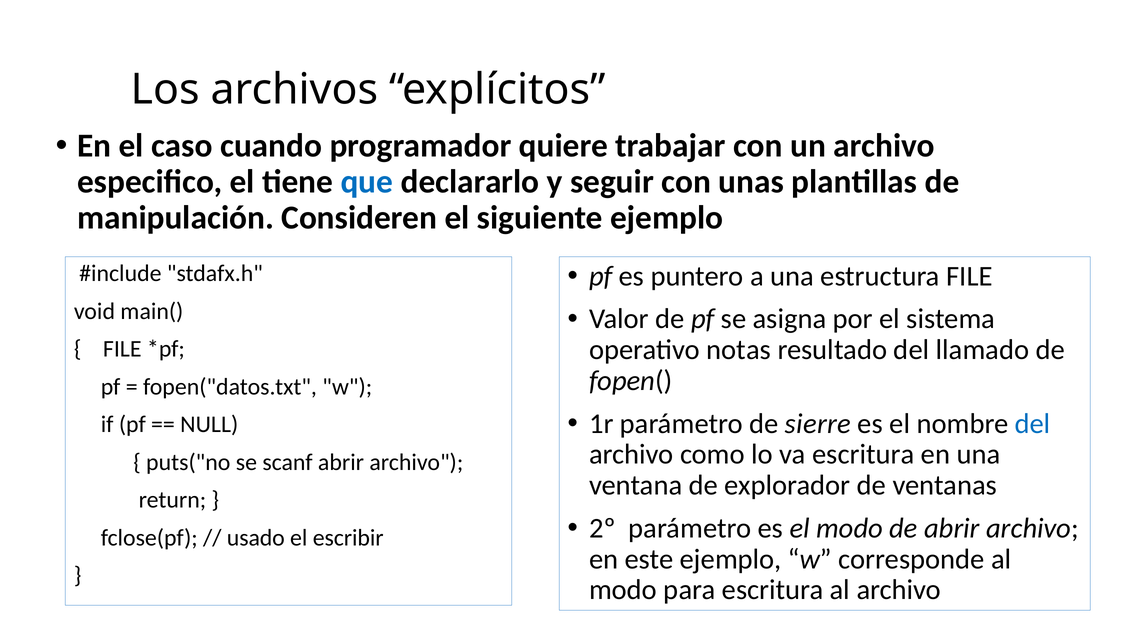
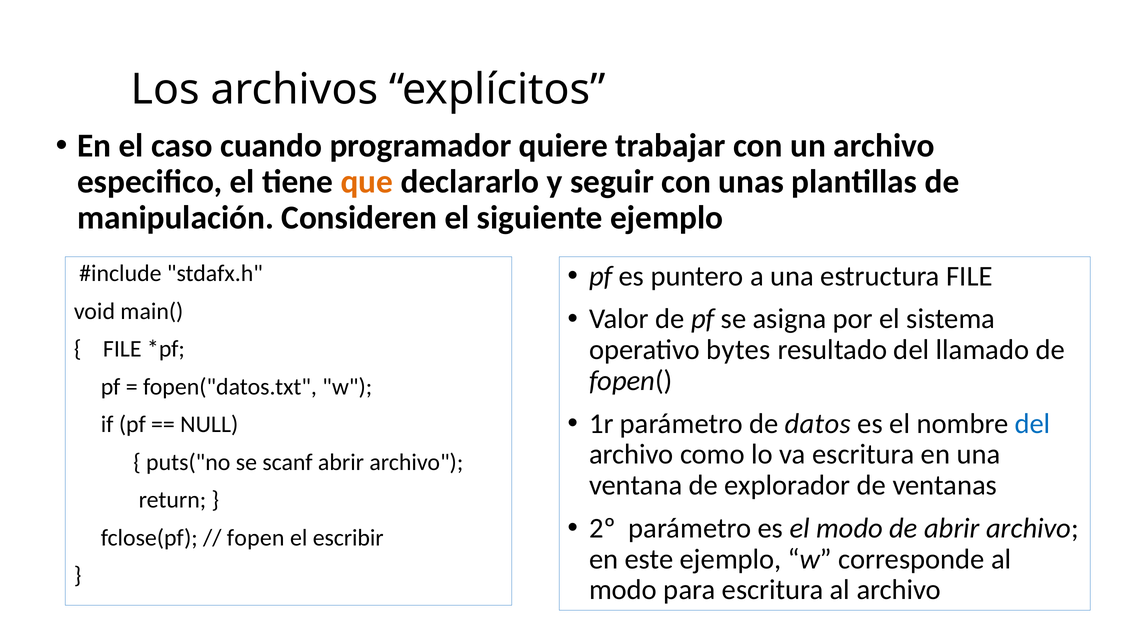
que colour: blue -> orange (367, 182)
notas: notas -> bytes (739, 350)
sierre: sierre -> datos (818, 423)
usado: usado -> fopen (256, 537)
